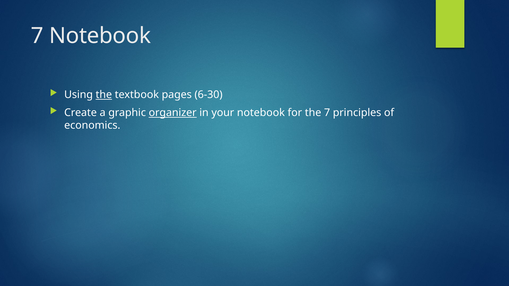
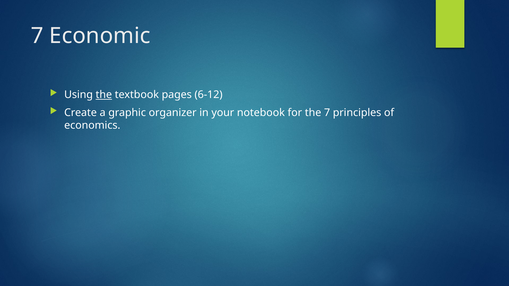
7 Notebook: Notebook -> Economic (100, 36)
6-30: 6-30 -> 6-12 (209, 95)
organizer underline: present -> none (173, 113)
